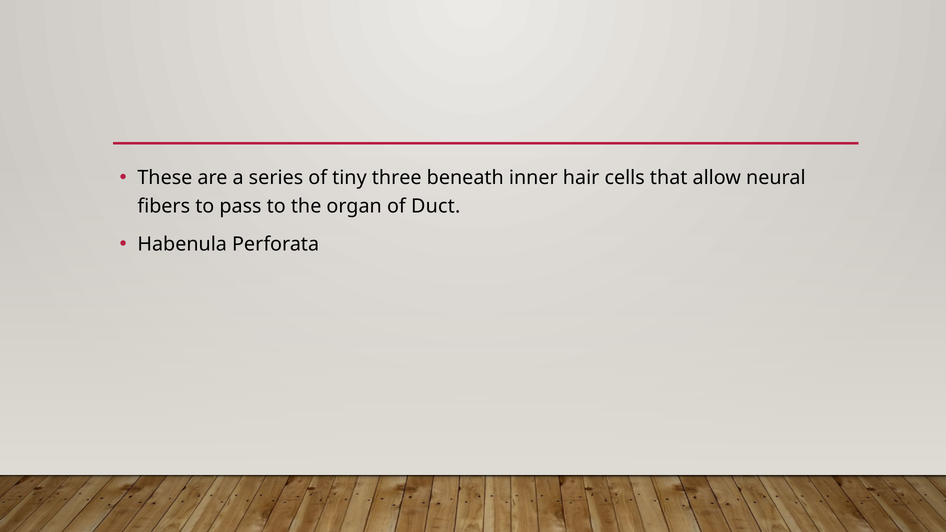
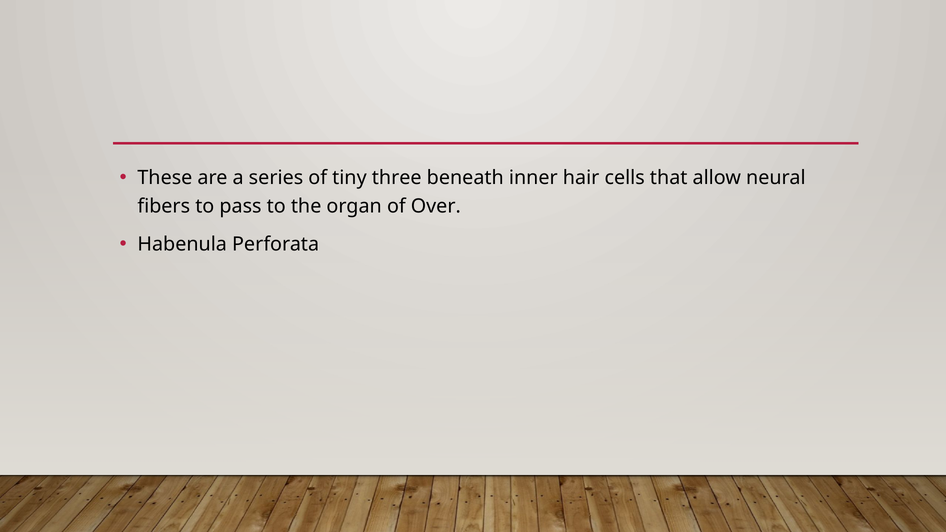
Duct: Duct -> Over (436, 206)
